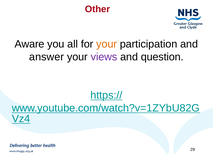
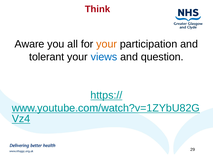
Other: Other -> Think (97, 9)
answer: answer -> tolerant (47, 57)
views colour: purple -> blue (104, 57)
